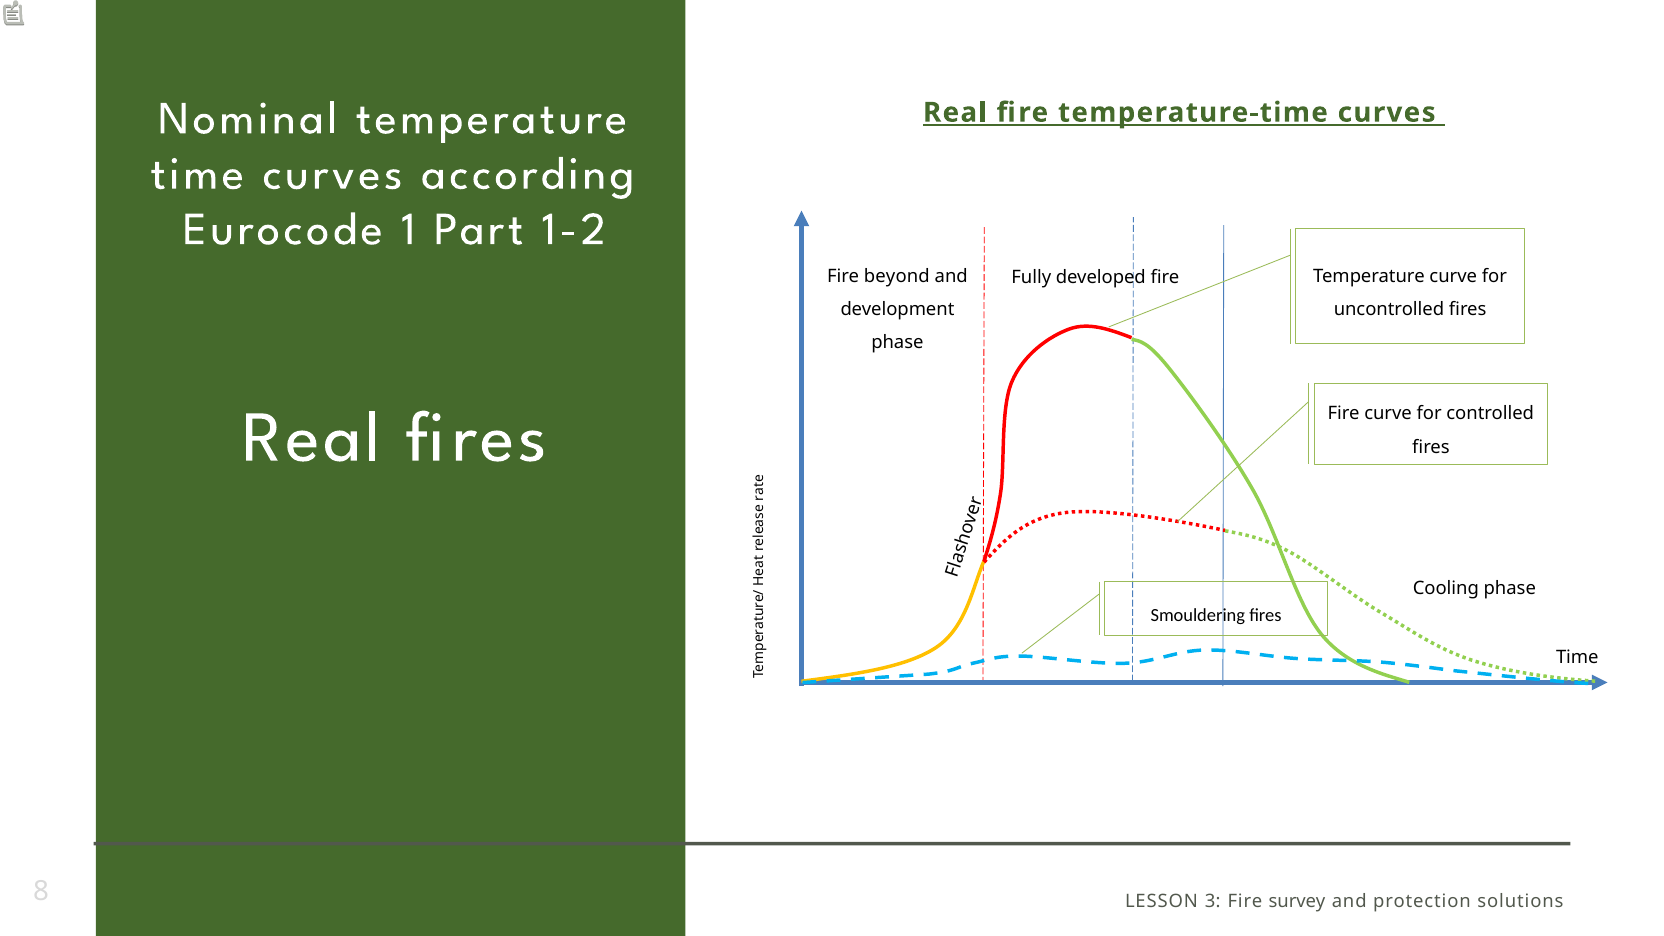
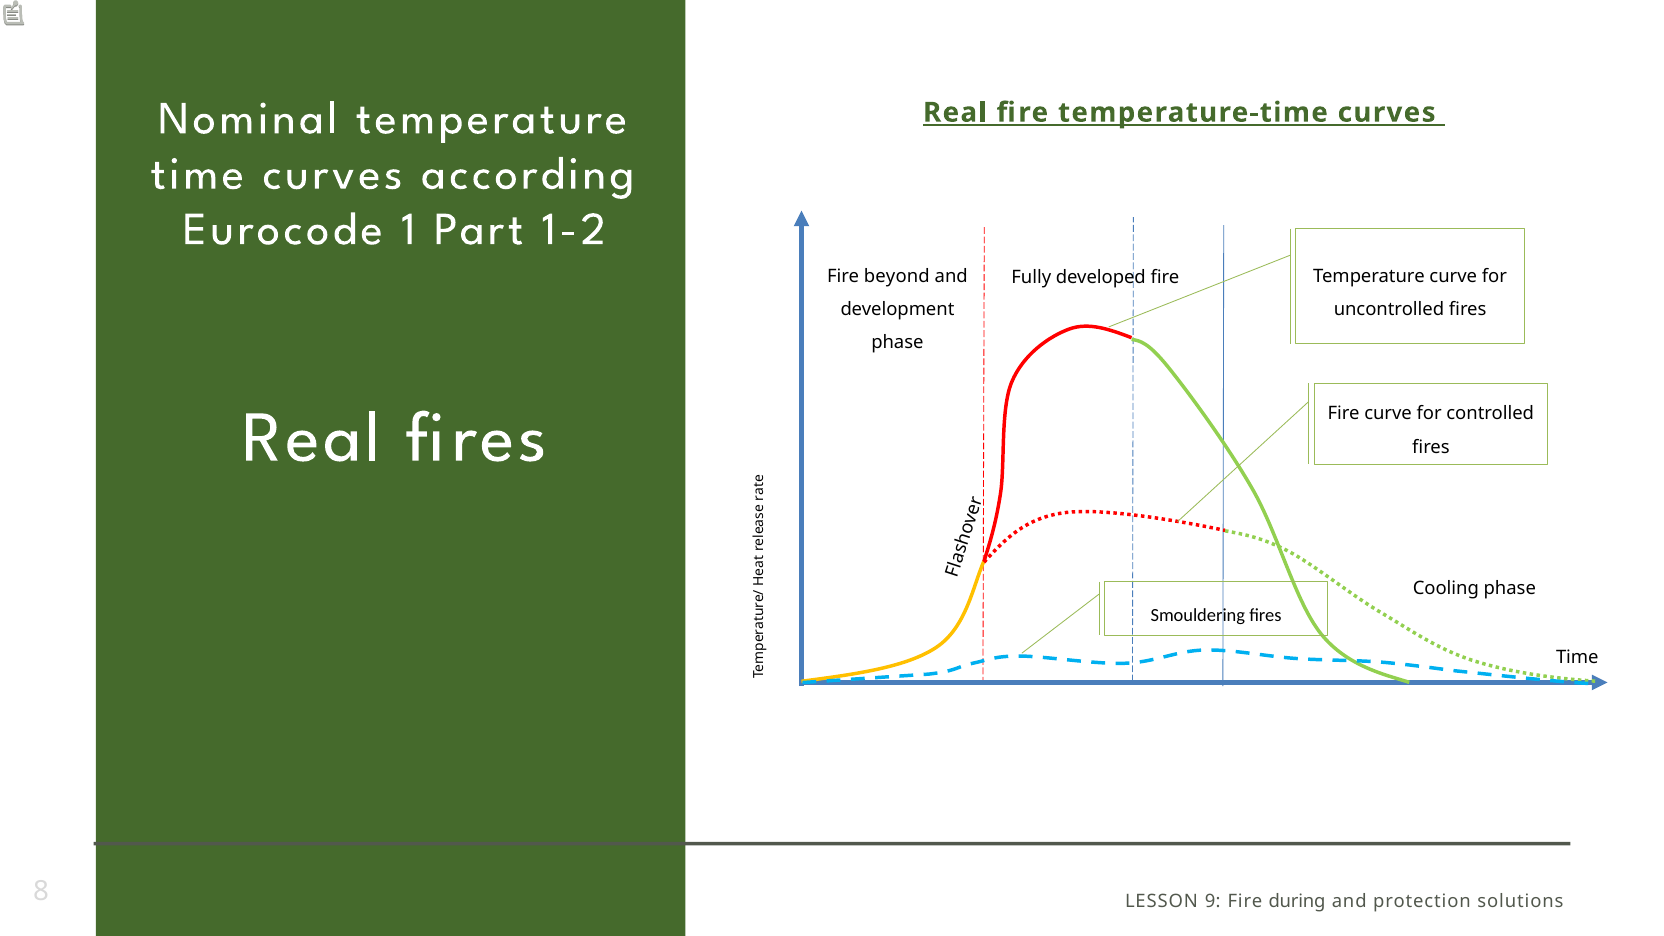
3: 3 -> 9 (1213, 901)
survey: survey -> during (1297, 901)
